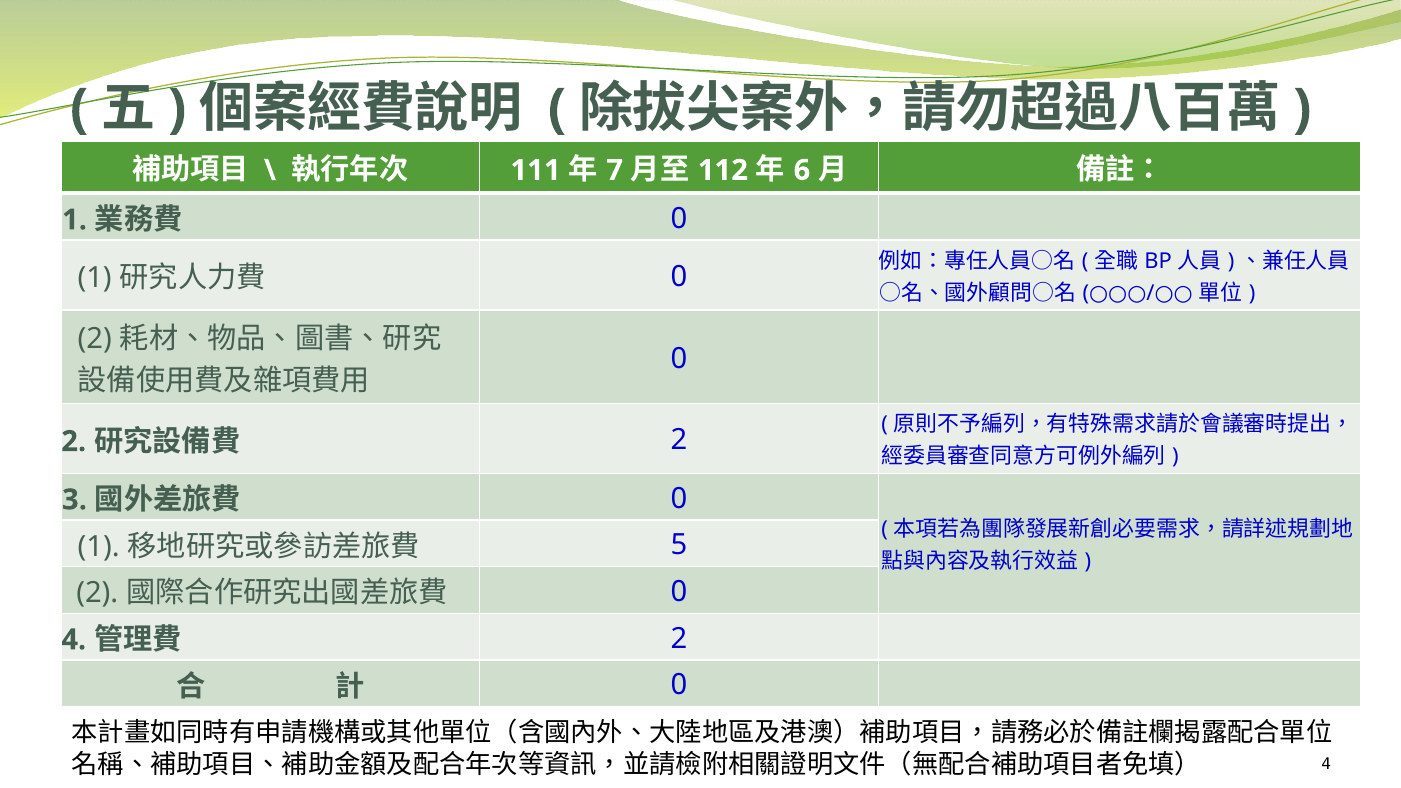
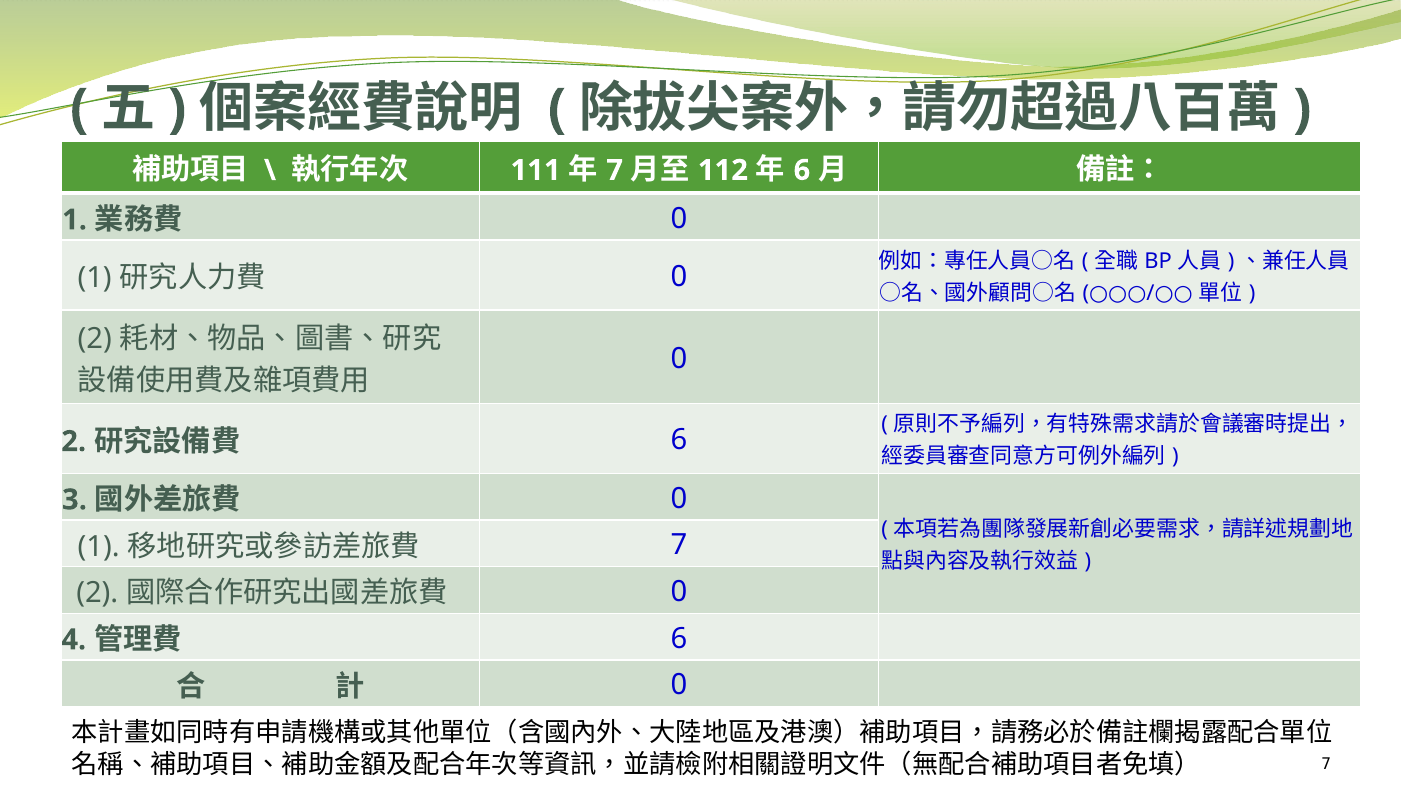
2: 2 -> 6 (679, 440)
5: 5 -> 7 (679, 545)
2: 2 -> 6 (679, 638)
4: 4 -> 7 (1326, 764)
